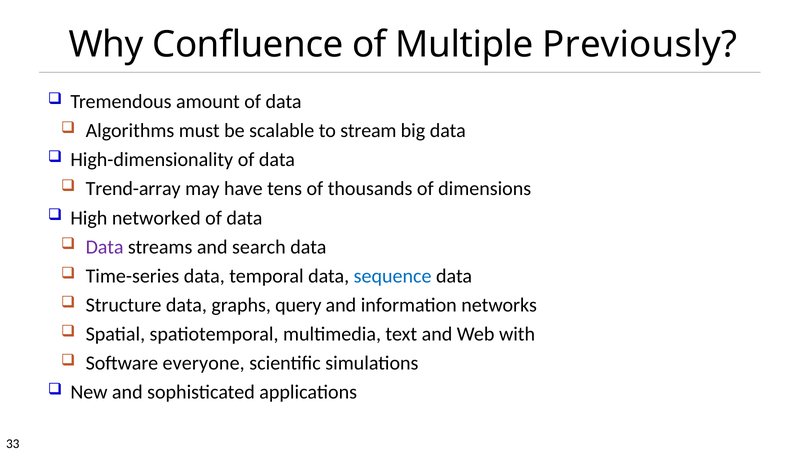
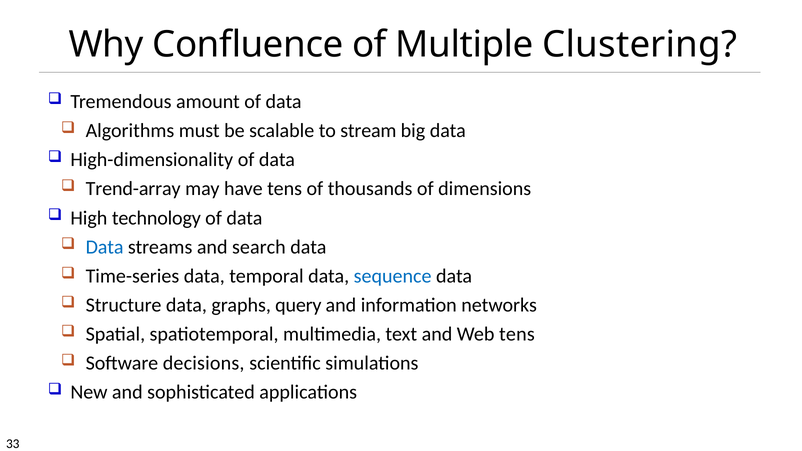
Previously: Previously -> Clustering (640, 45)
networked: networked -> technology (156, 218)
Data colour: purple -> blue (105, 247)
Web with: with -> tens (517, 334)
everyone: everyone -> decisions (204, 363)
